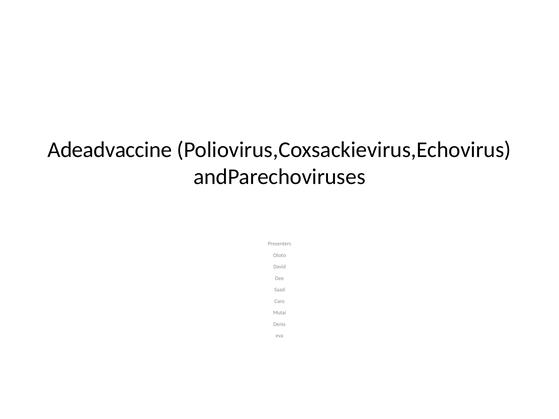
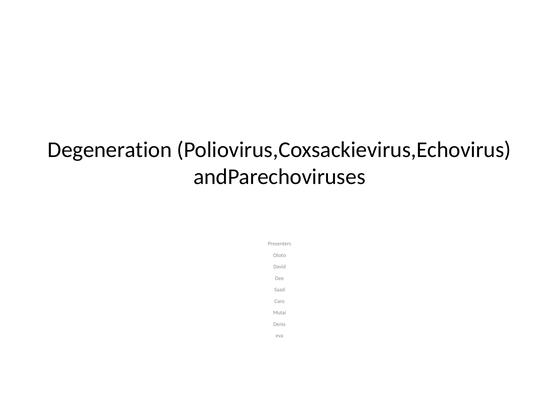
Adeadvaccine: Adeadvaccine -> Degeneration (110, 150)
